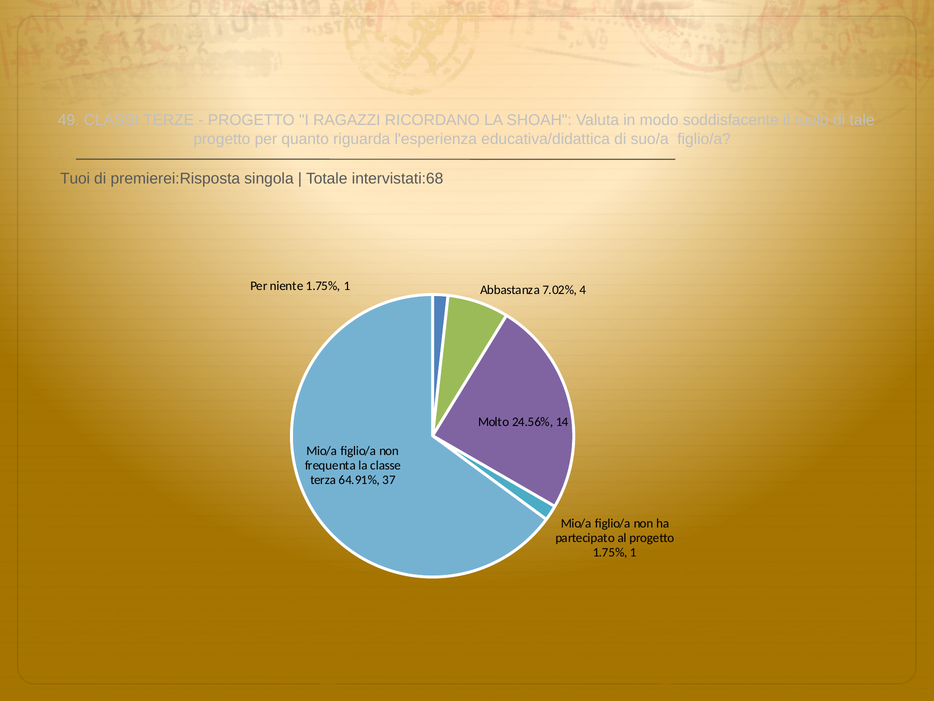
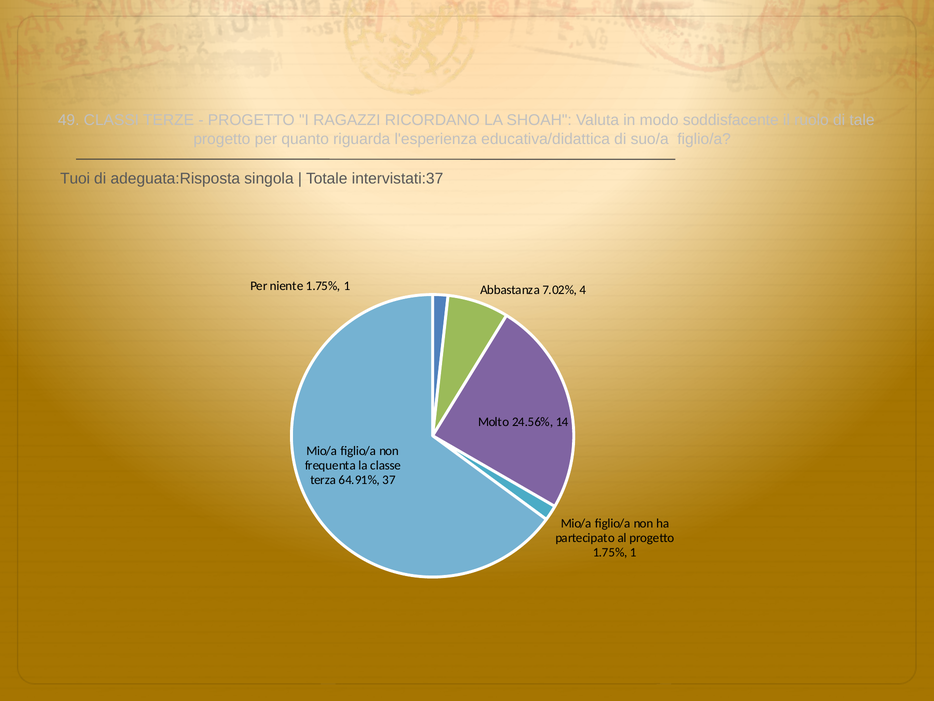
premierei:Risposta: premierei:Risposta -> adeguata:Risposta (175, 179)
intervistati:68: intervistati:68 -> intervistati:37 (398, 179)
